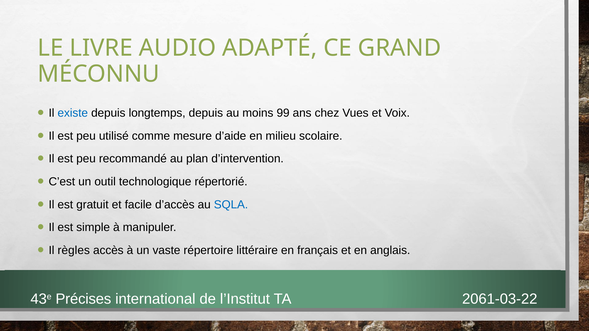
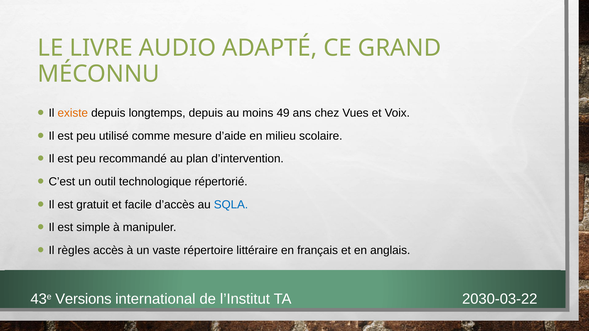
existe colour: blue -> orange (73, 113)
99: 99 -> 49 (283, 113)
Précises: Précises -> Versions (83, 299)
2061-03-22: 2061-03-22 -> 2030-03-22 (500, 299)
